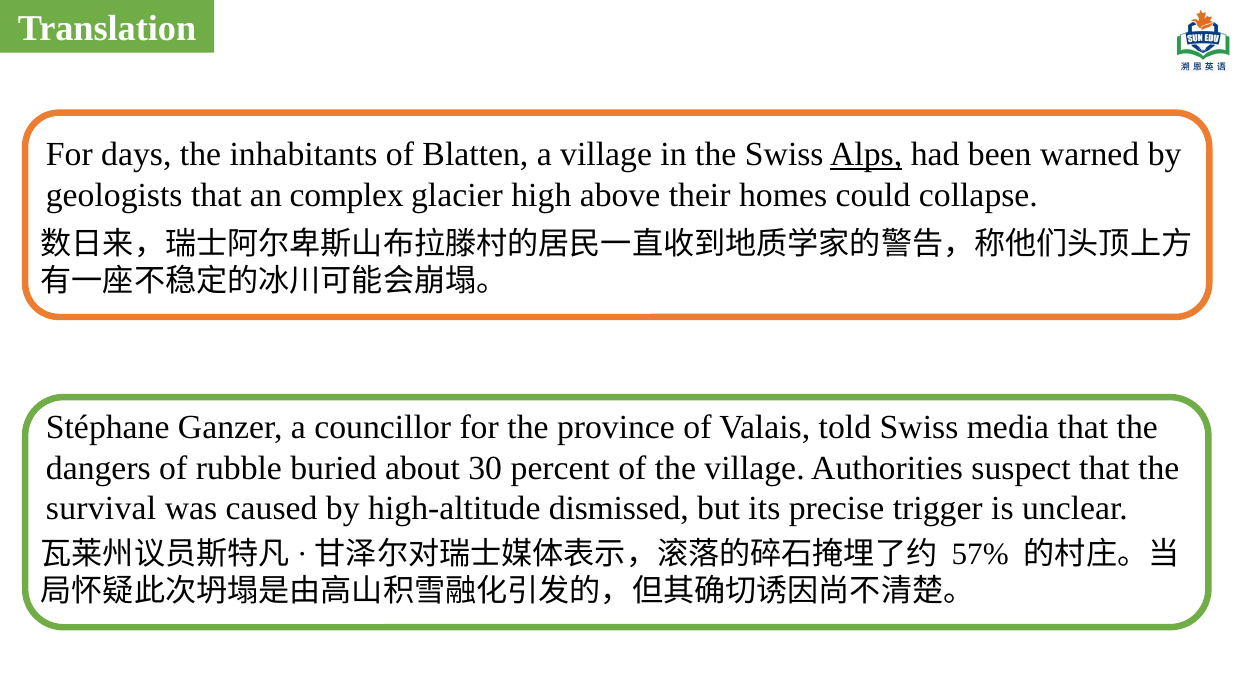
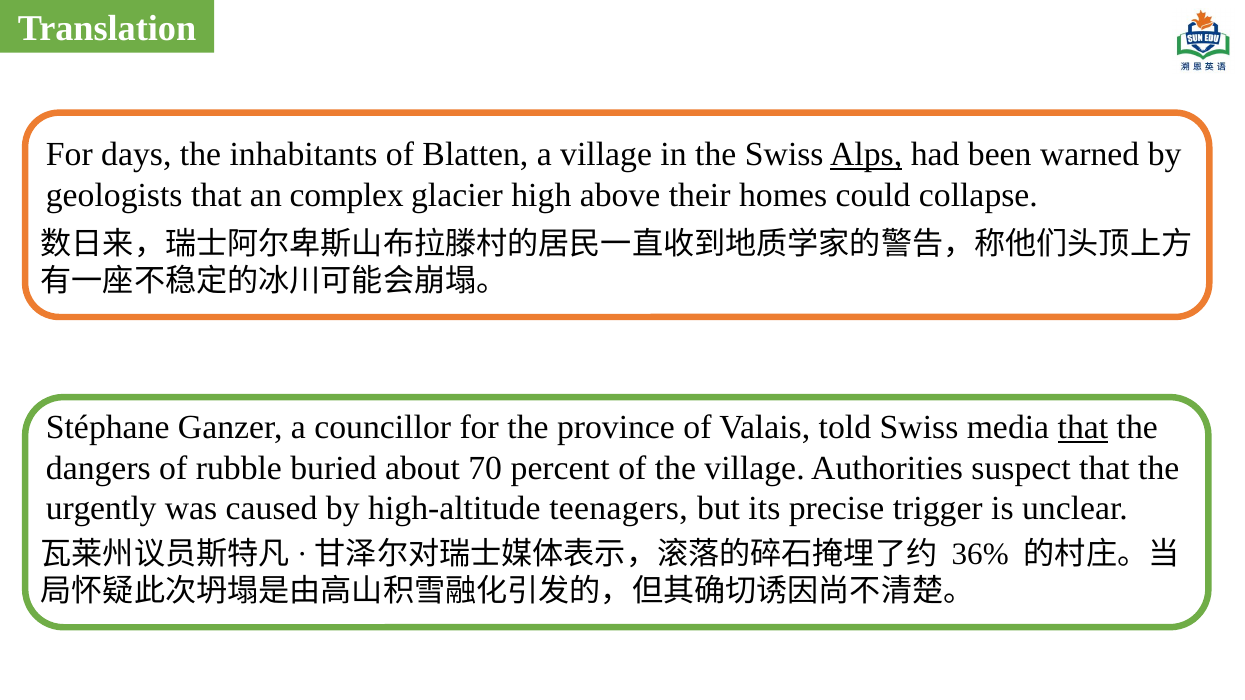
that underline: none -> present (1083, 428)
30: 30 -> 70 (485, 468)
survival: survival -> urgently (101, 509)
dismissed: dismissed -> teenagers (619, 509)
57%: 57% -> 36% (980, 555)
